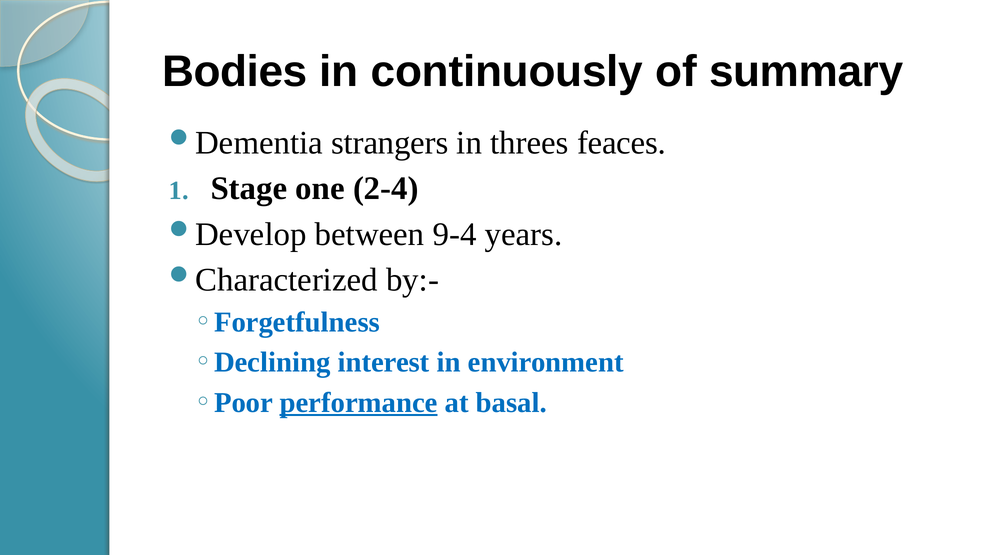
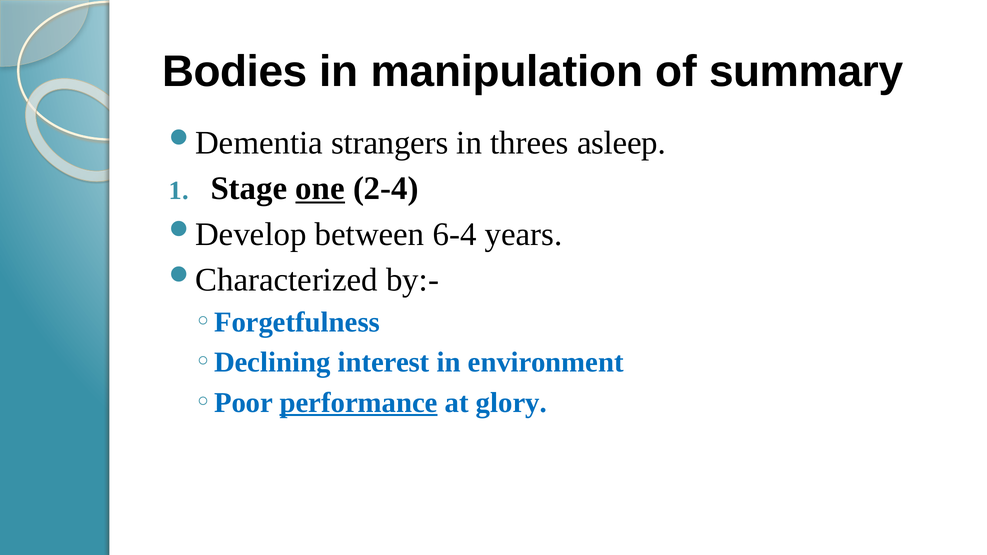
continuously: continuously -> manipulation (507, 72)
feaces: feaces -> asleep (621, 143)
one underline: none -> present (320, 189)
9-4: 9-4 -> 6-4 (455, 234)
basal: basal -> glory (511, 403)
